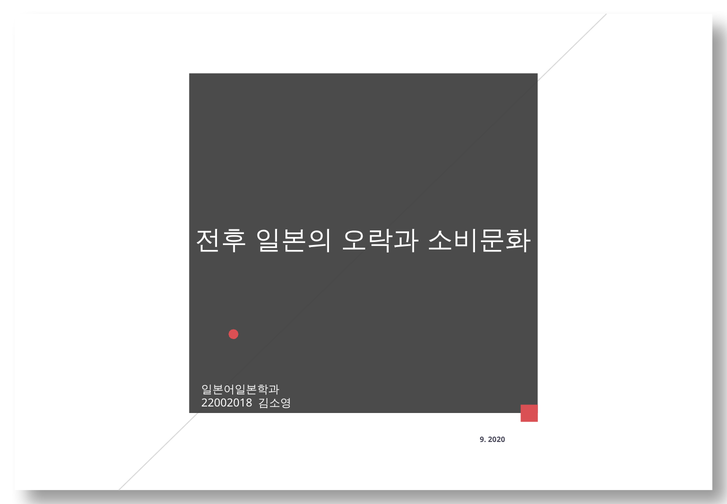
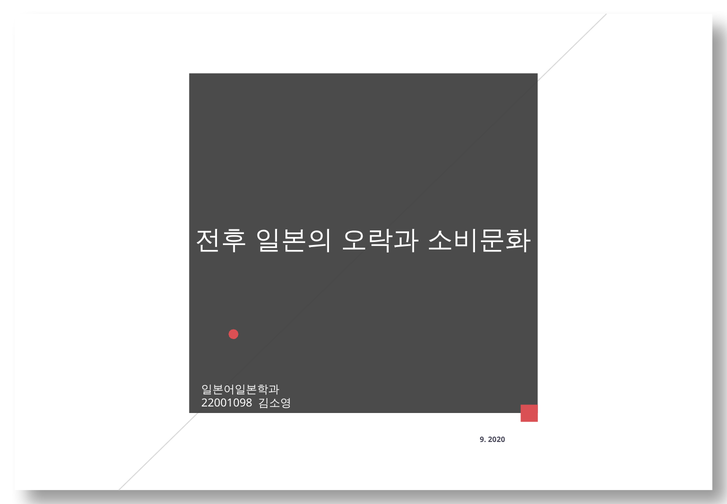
22002018: 22002018 -> 22001098 (227, 402)
